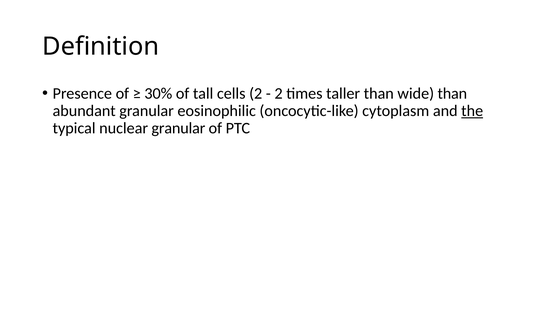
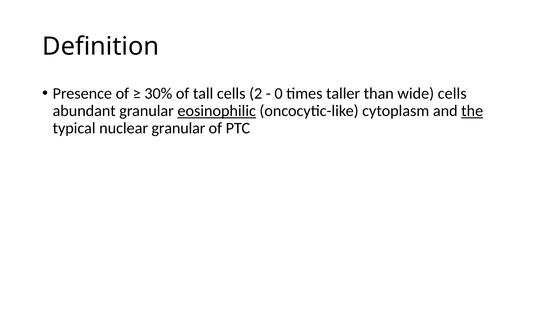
2: 2 -> 0 (279, 94)
wide than: than -> cells (452, 94)
eosinophilic underline: none -> present (217, 111)
